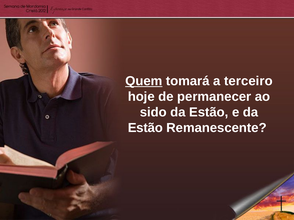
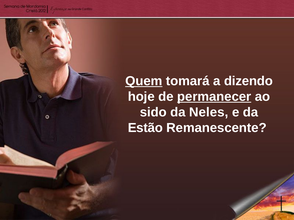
terceiro: terceiro -> dizendo (248, 81)
permanecer underline: none -> present (214, 97)
Estão: Estão -> Neles (209, 112)
